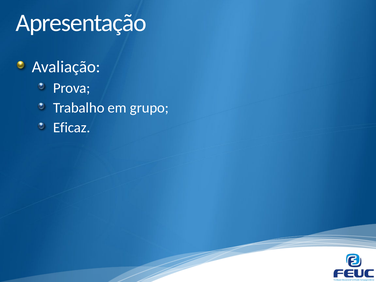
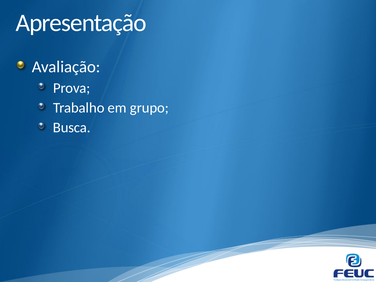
Eficaz: Eficaz -> Busca (72, 128)
